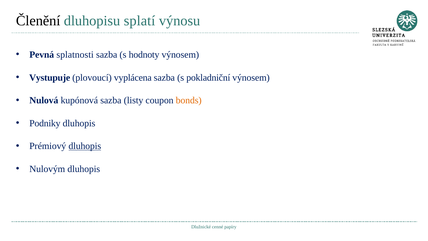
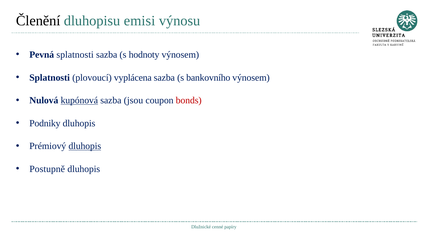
splatí: splatí -> emisi (140, 21)
Vystupuje: Vystupuje -> Splatnosti (50, 78)
pokladniční: pokladniční -> bankovního (208, 78)
kupónová underline: none -> present (79, 100)
listy: listy -> jsou (133, 100)
bonds colour: orange -> red (189, 100)
Nulovým: Nulovým -> Postupně (47, 169)
